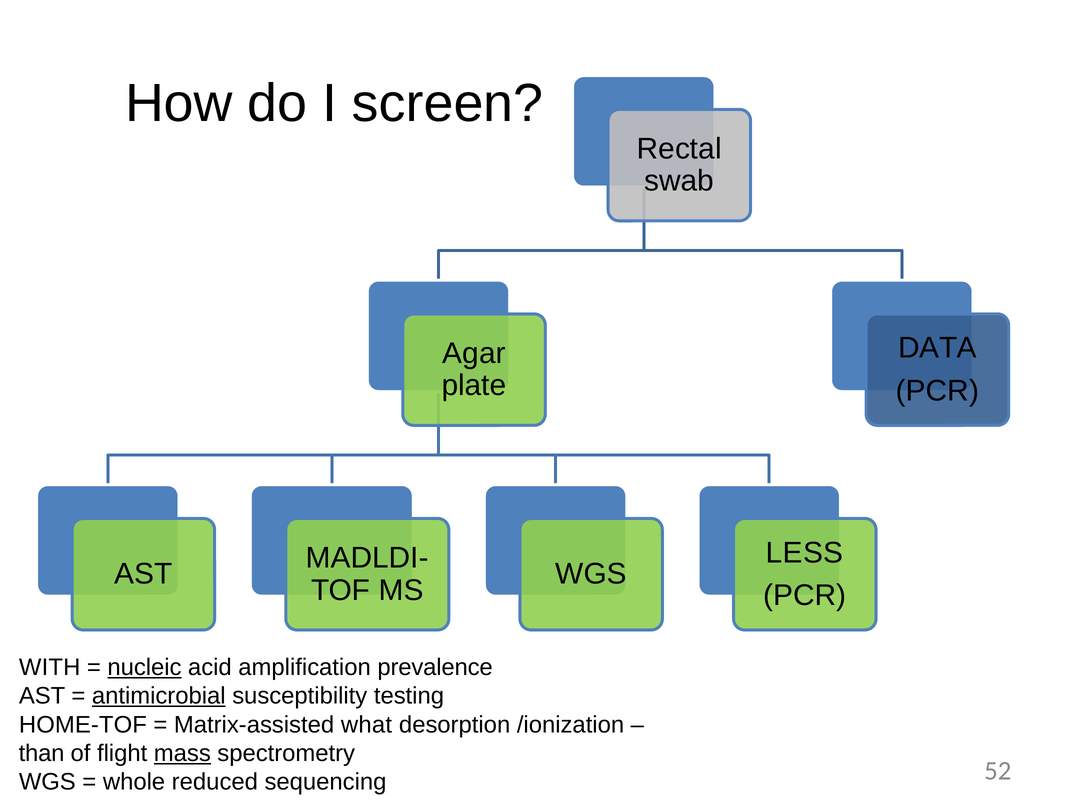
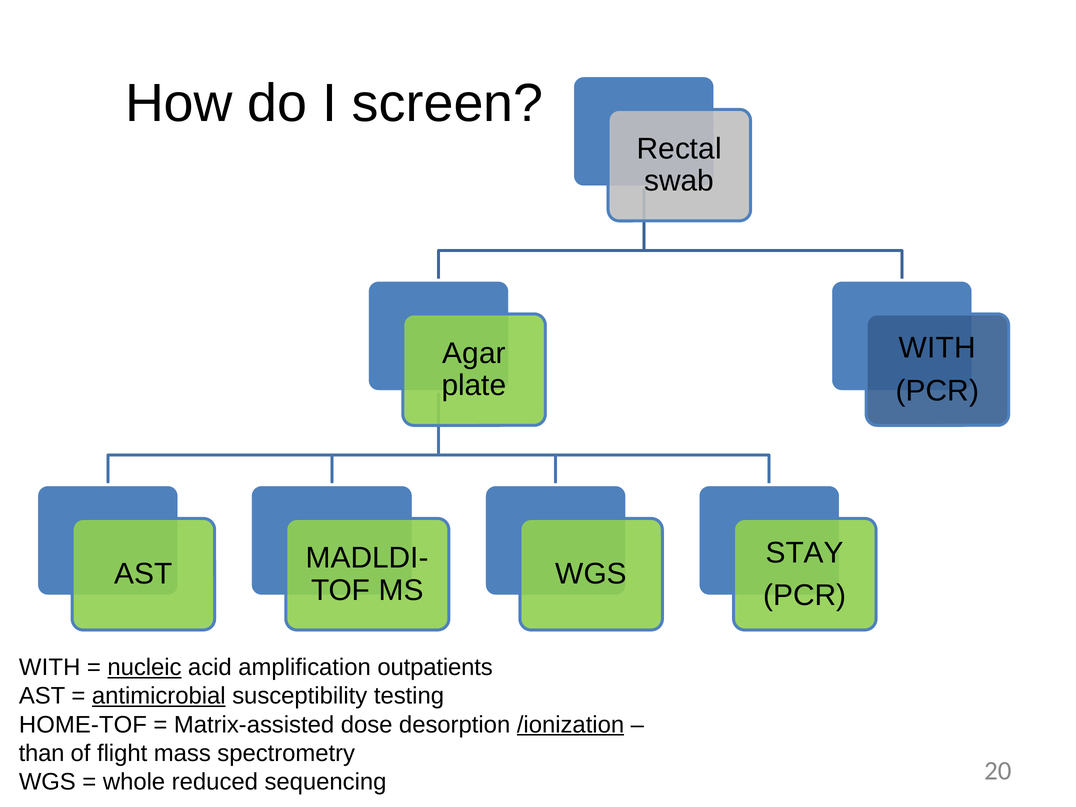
DATA: DATA -> WITH (937, 348)
LESS: LESS -> STAY (805, 553)
prevalence: prevalence -> outpatients (435, 667)
what: what -> dose (367, 725)
/ionization underline: none -> present (571, 725)
mass underline: present -> none (182, 753)
52: 52 -> 20 (998, 771)
